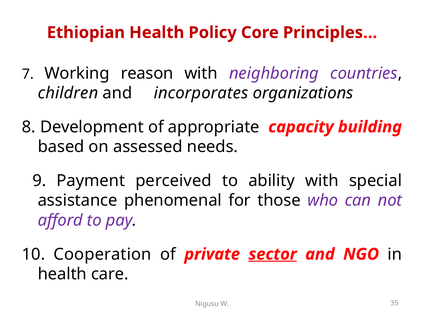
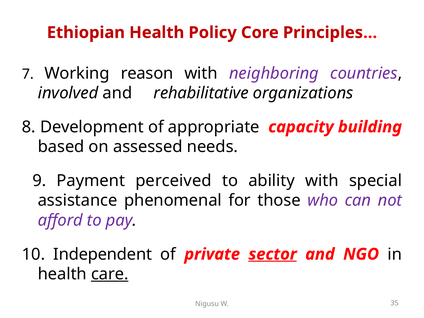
children: children -> involved (68, 93)
incorporates: incorporates -> rehabilitative (201, 93)
Cooperation: Cooperation -> Independent (103, 254)
care underline: none -> present (110, 274)
